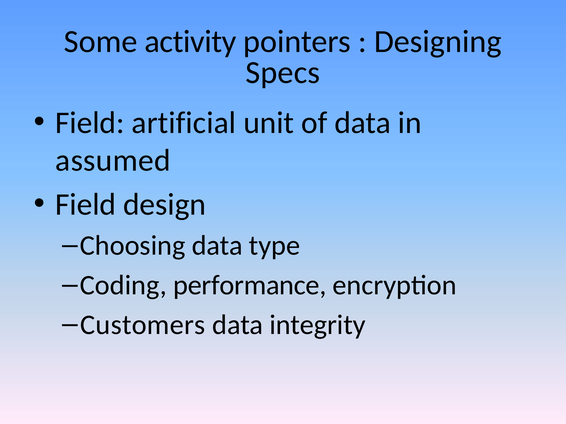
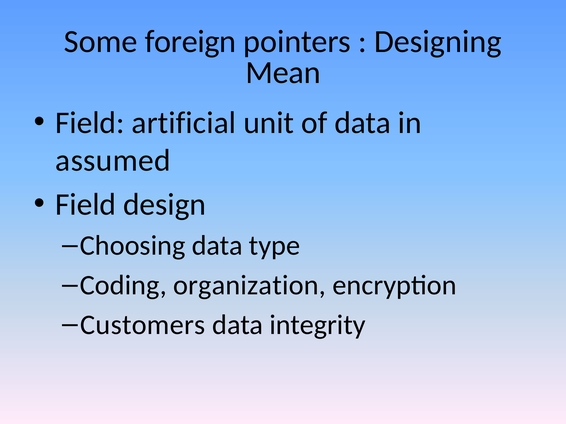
activity: activity -> foreign (190, 42)
Specs: Specs -> Mean (283, 73)
performance: performance -> organization (250, 286)
